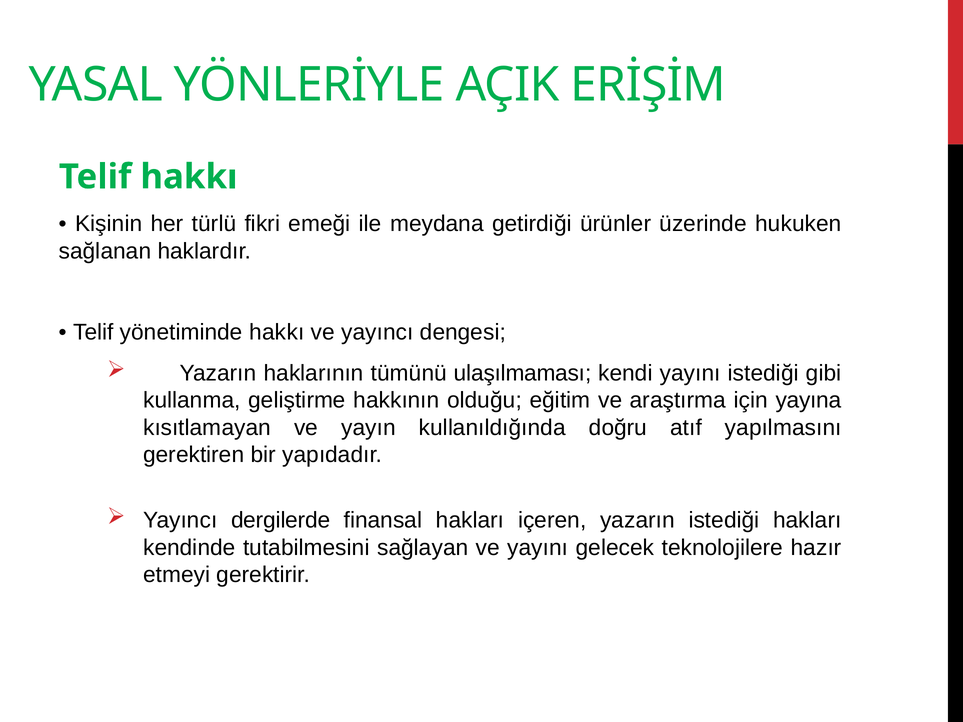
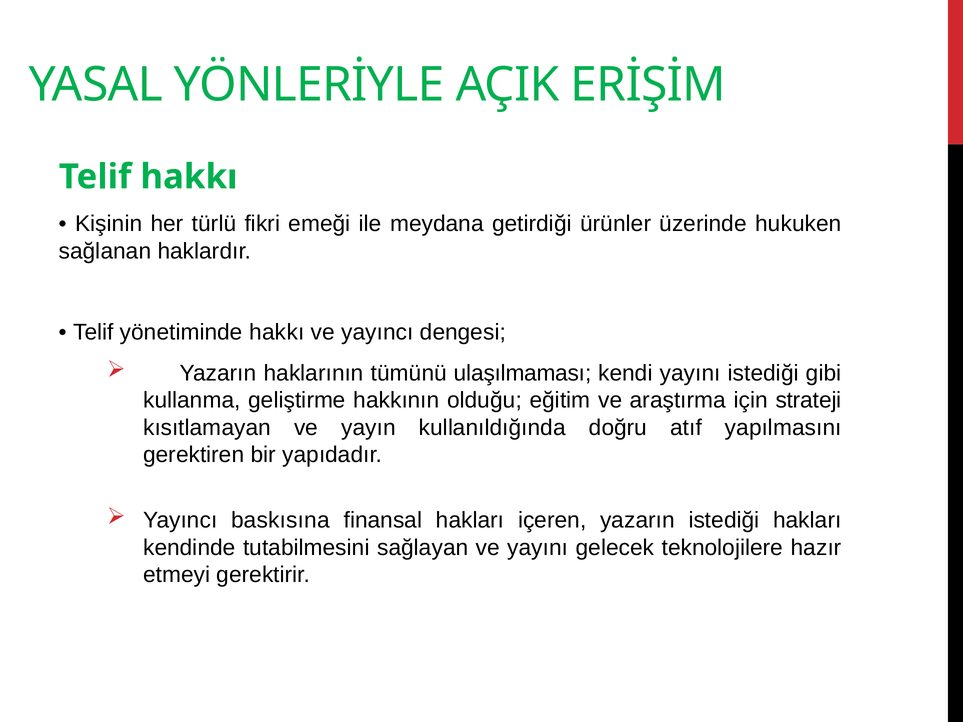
yayına: yayına -> strateji (809, 401)
dergilerde: dergilerde -> baskısına (280, 520)
